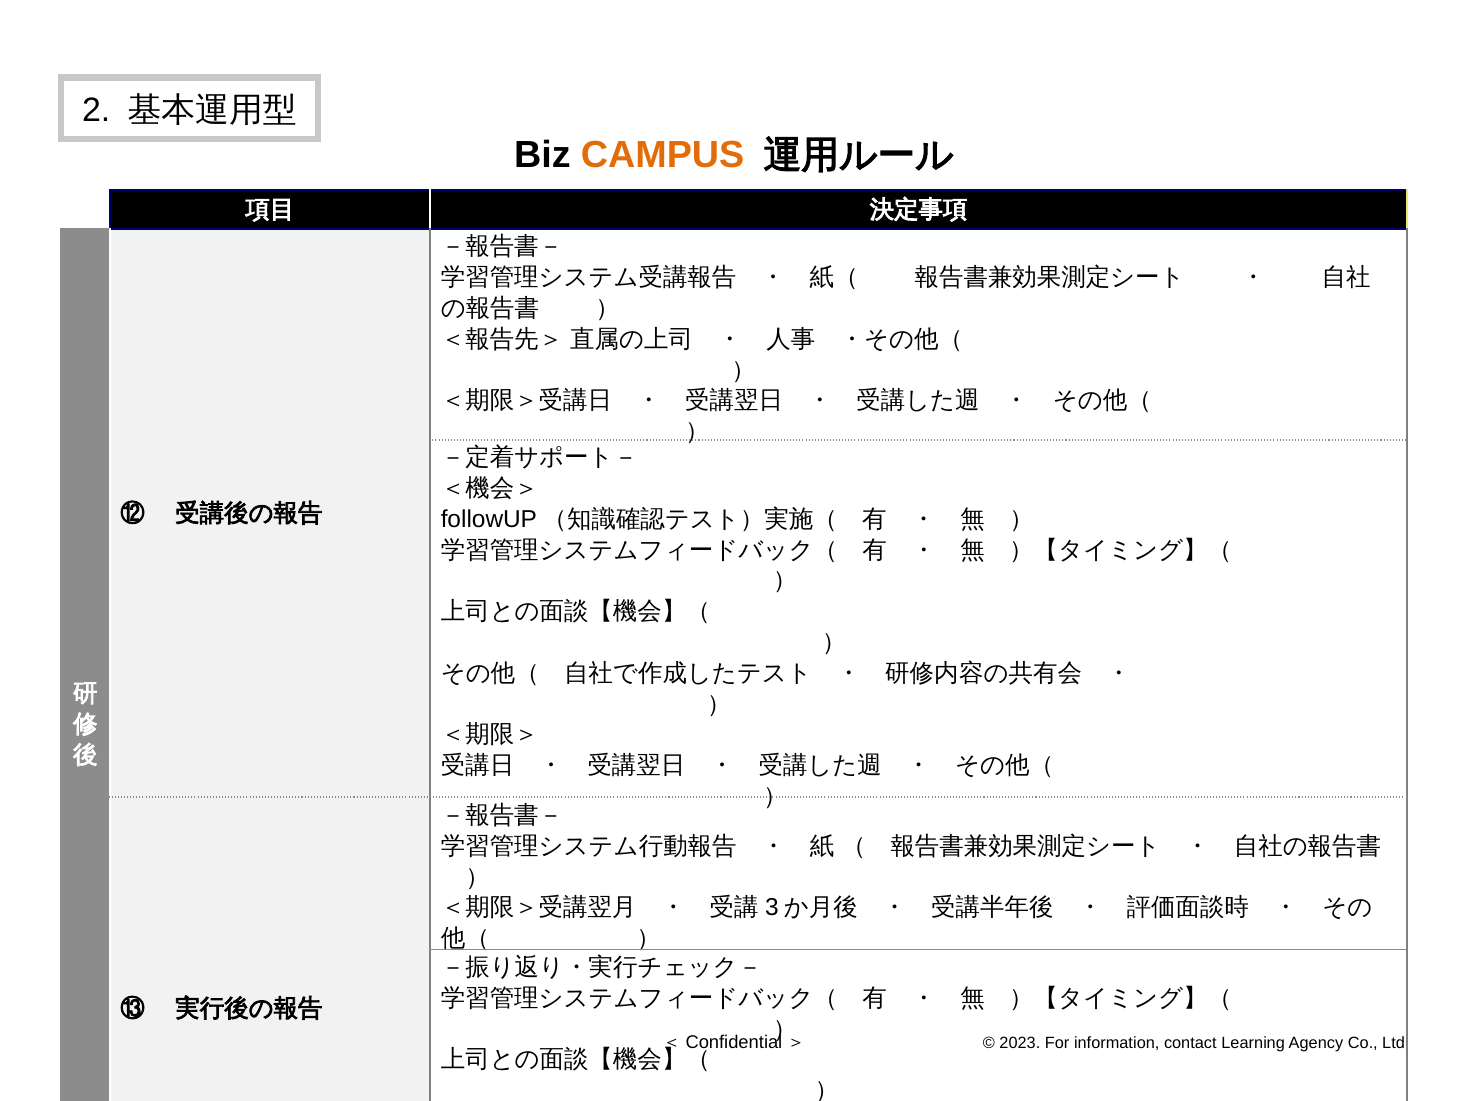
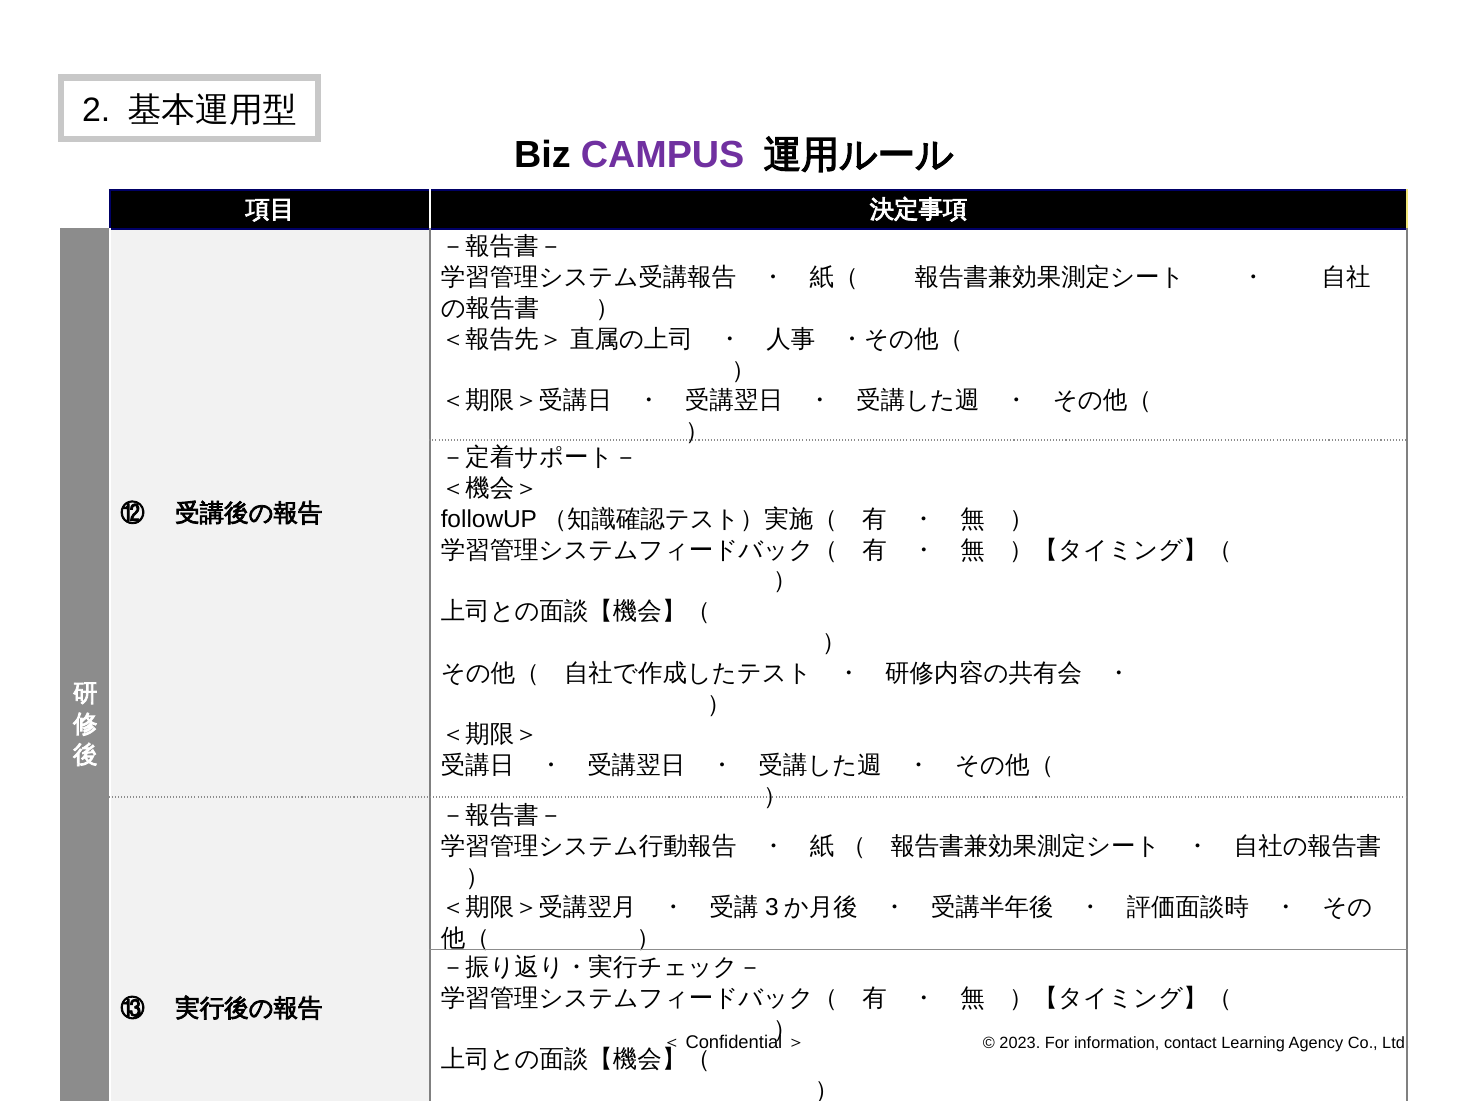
CAMPUS colour: orange -> purple (663, 155)
